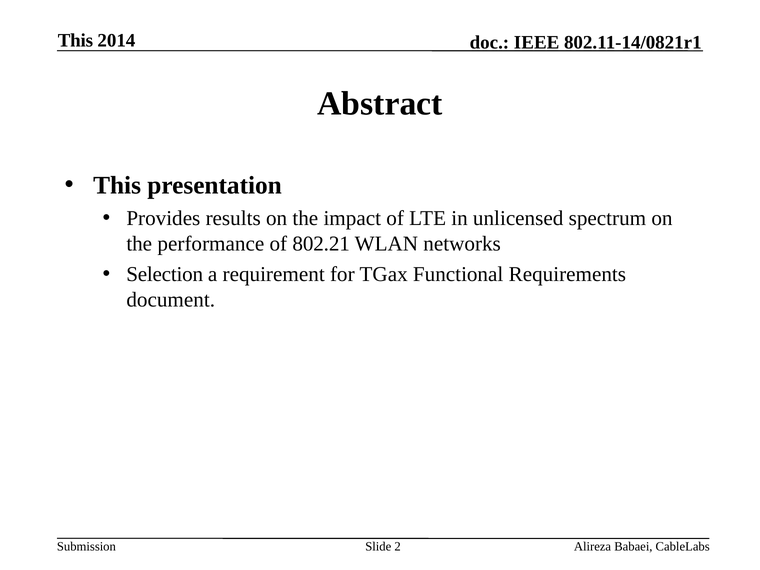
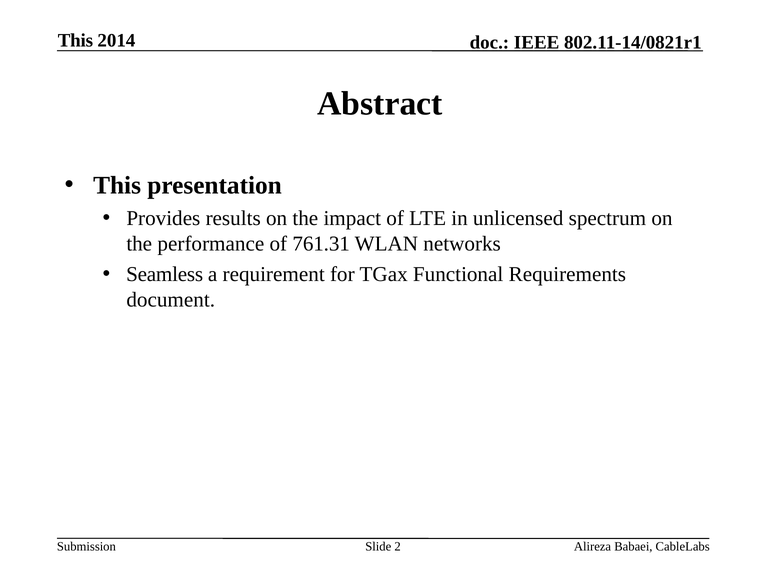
802.21: 802.21 -> 761.31 (321, 244)
Selection: Selection -> Seamless (165, 274)
